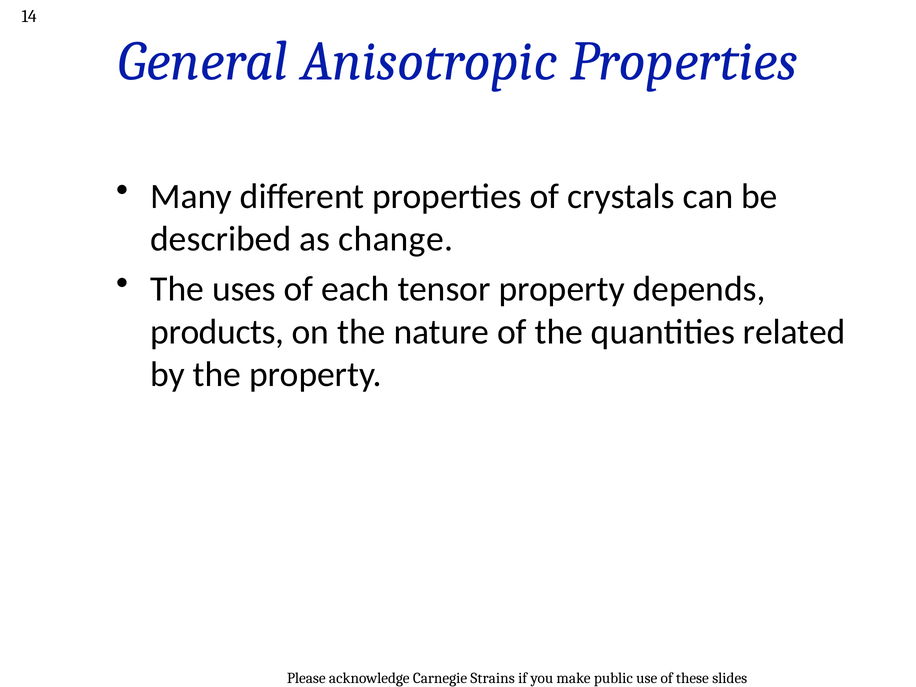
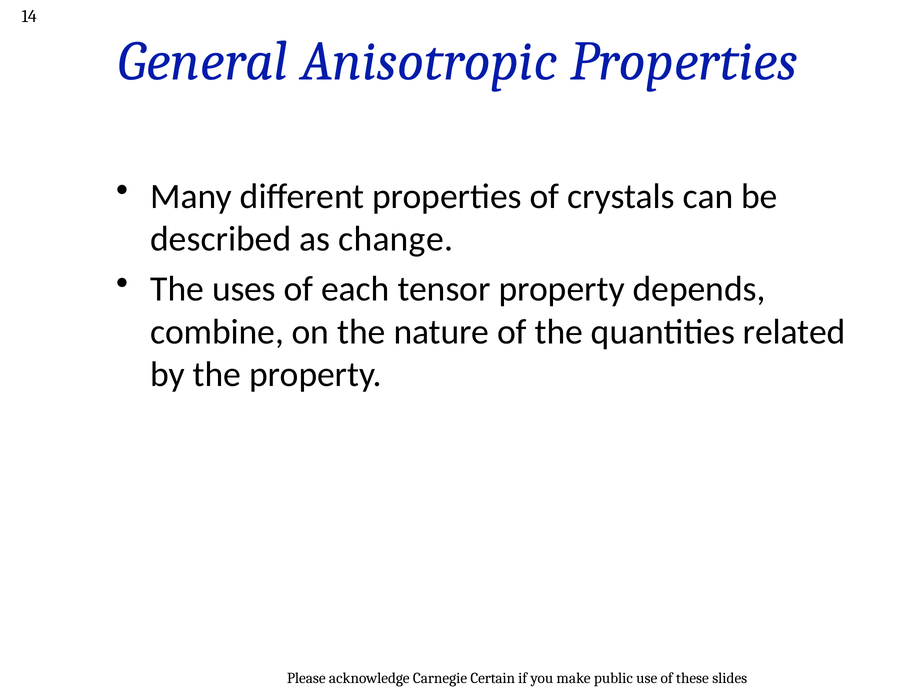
products: products -> combine (217, 332)
Strains: Strains -> Certain (493, 678)
